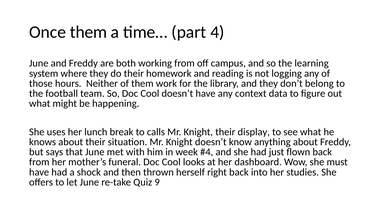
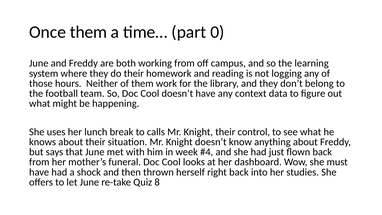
4: 4 -> 0 (217, 32)
display: display -> control (254, 132)
9: 9 -> 8 (157, 182)
